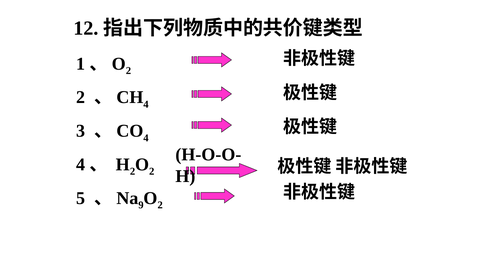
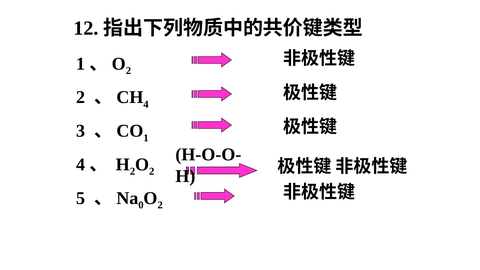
4: 4 -> 1 (146, 138)
9: 9 -> 0 (141, 205)
